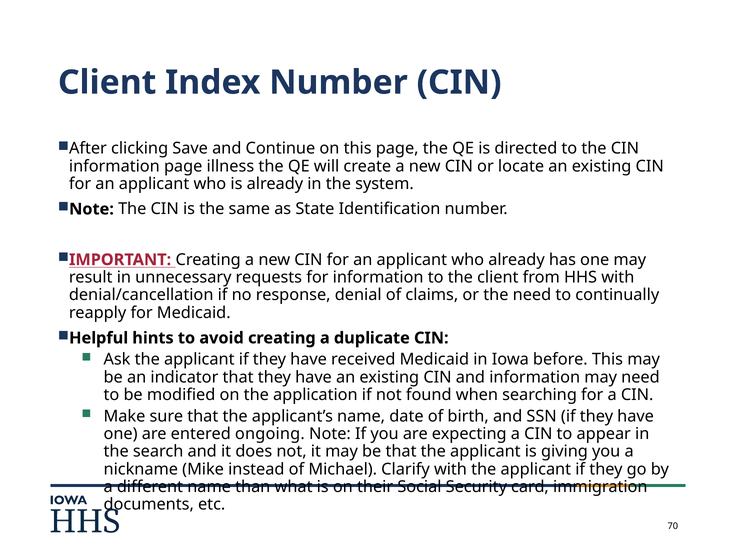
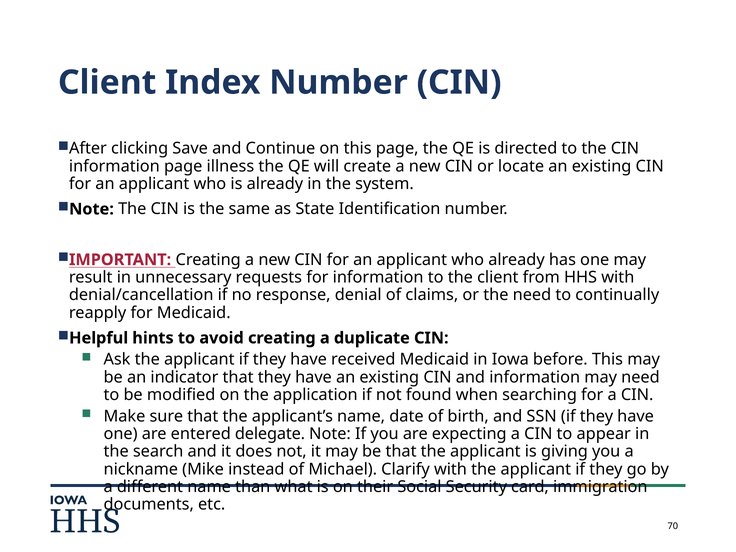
ongoing: ongoing -> delegate (270, 434)
